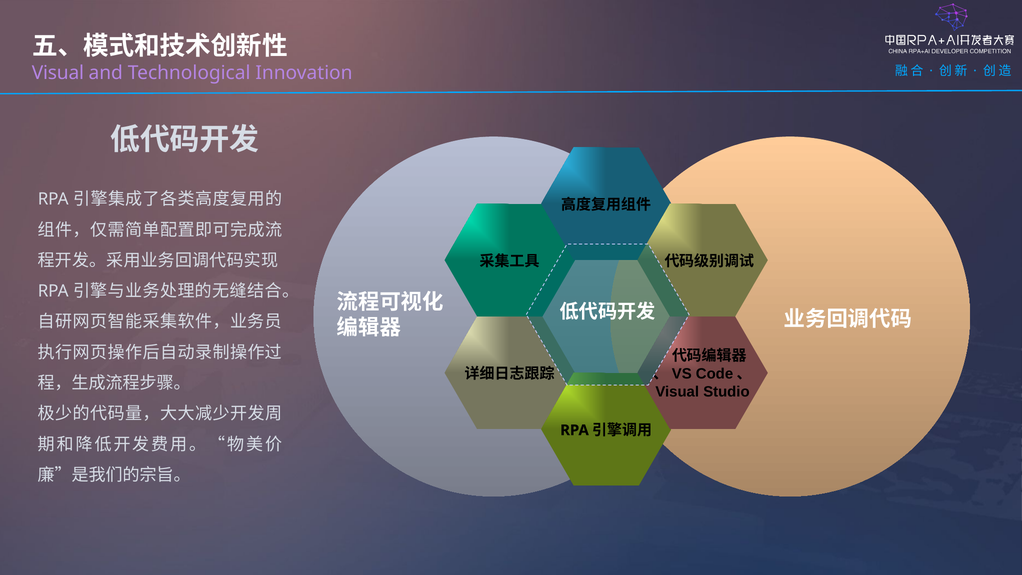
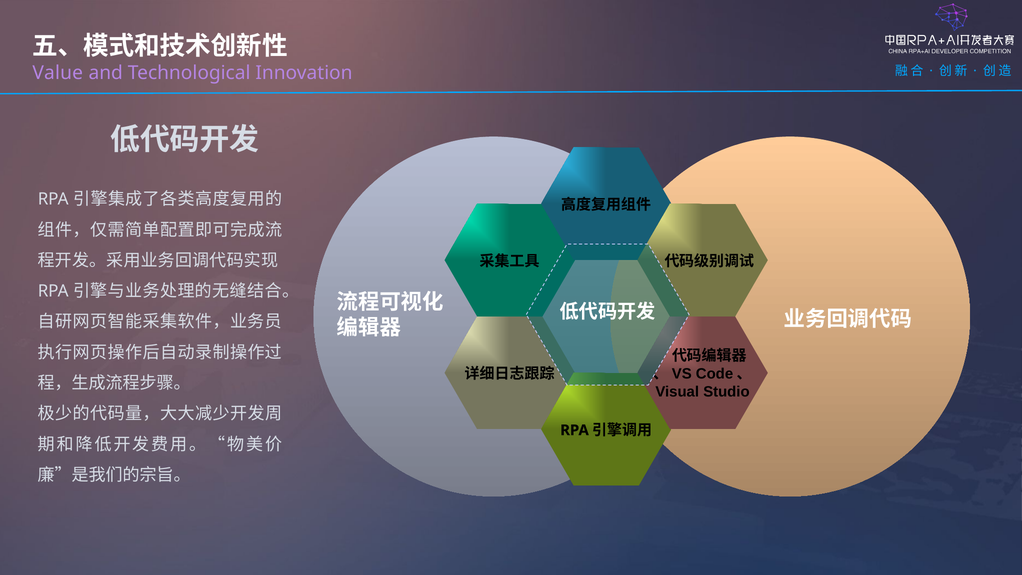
Visual: Visual -> Value (58, 73)
